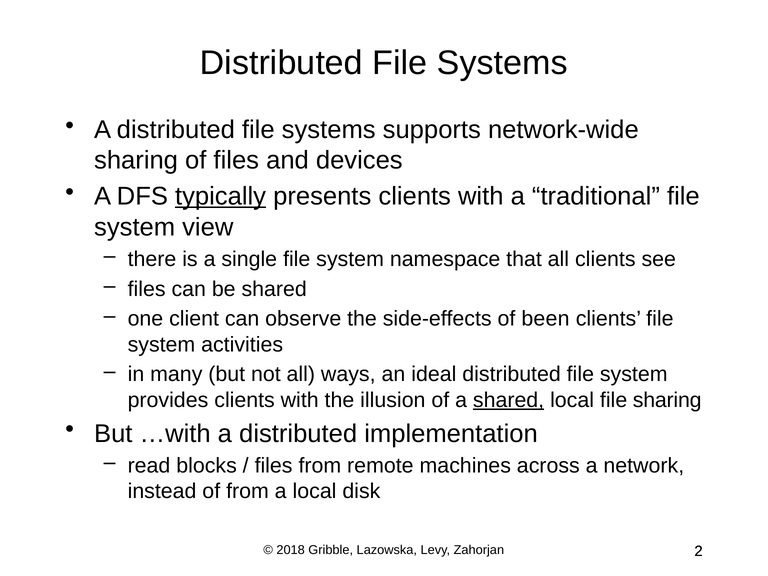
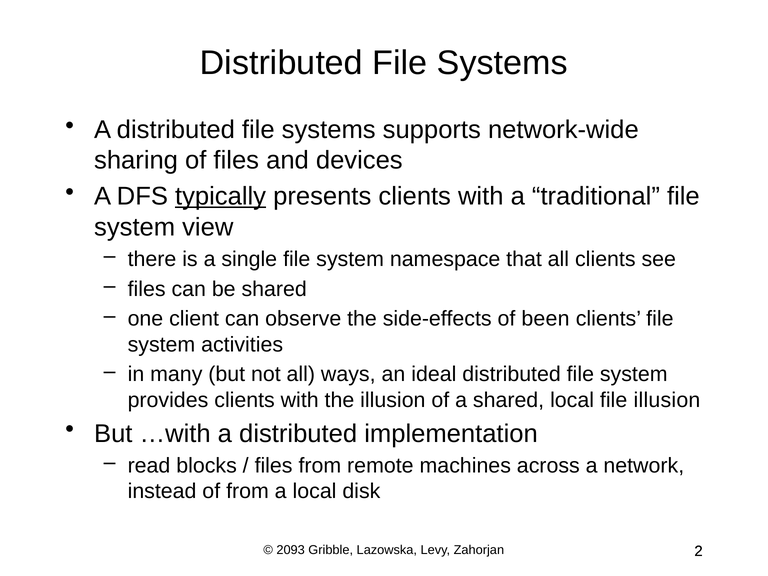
shared underline: present -> none (509, 400)
file sharing: sharing -> illusion (667, 400)
2018: 2018 -> 2093 (291, 550)
